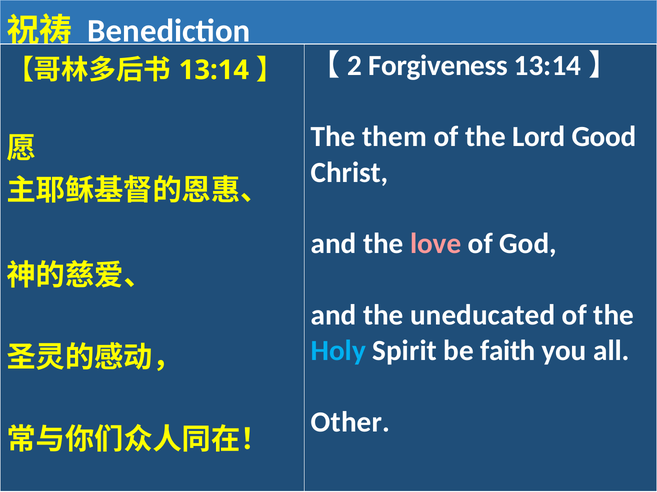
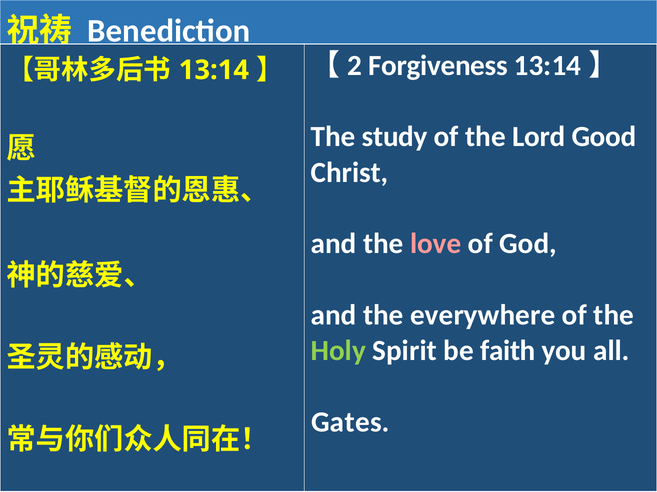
them: them -> study (395, 137)
uneducated: uneducated -> everywhere (483, 315)
Holy colour: light blue -> light green (338, 351)
Other: Other -> Gates (350, 423)
